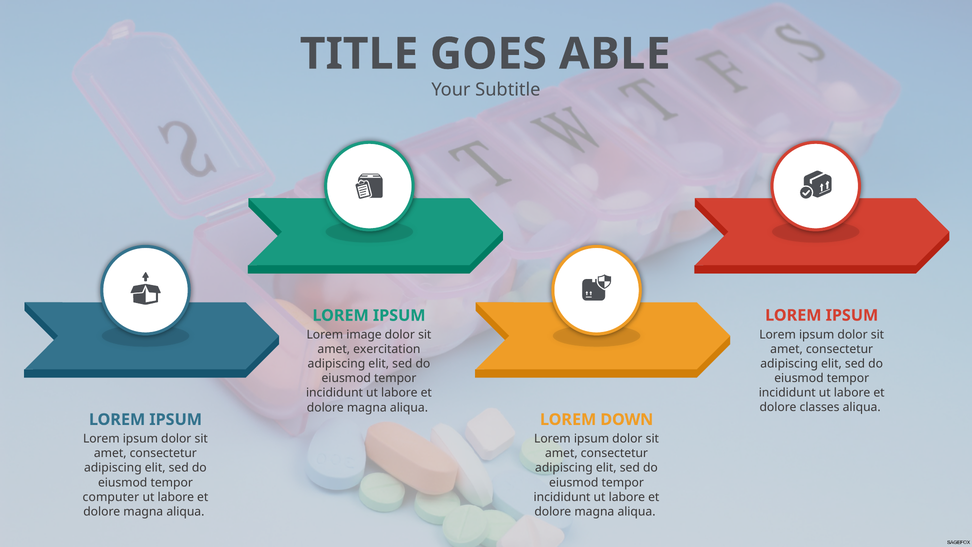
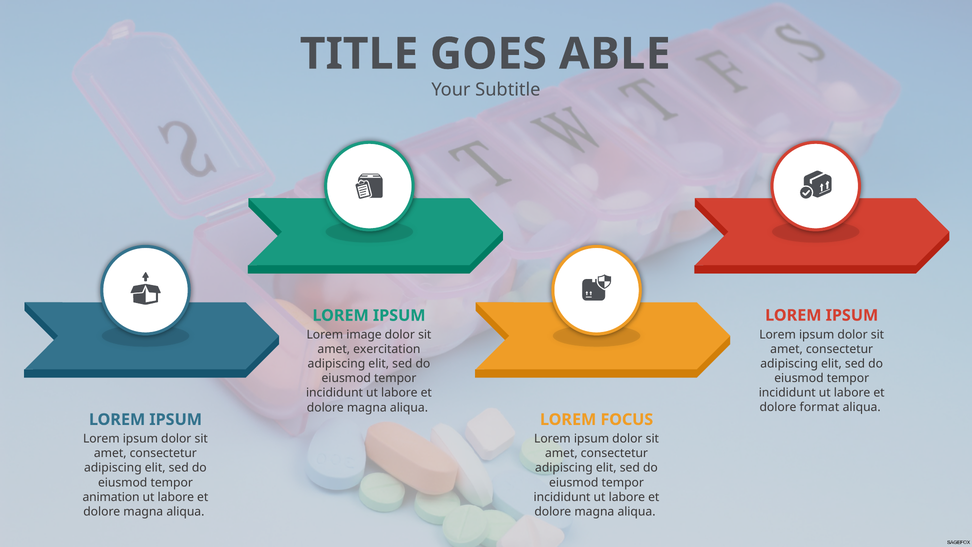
classes: classes -> format (819, 407)
DOWN: DOWN -> FOCUS (627, 419)
computer: computer -> animation (111, 497)
